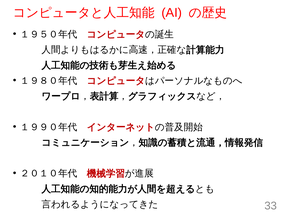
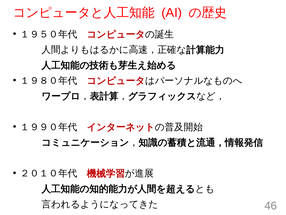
33: 33 -> 46 (271, 205)
